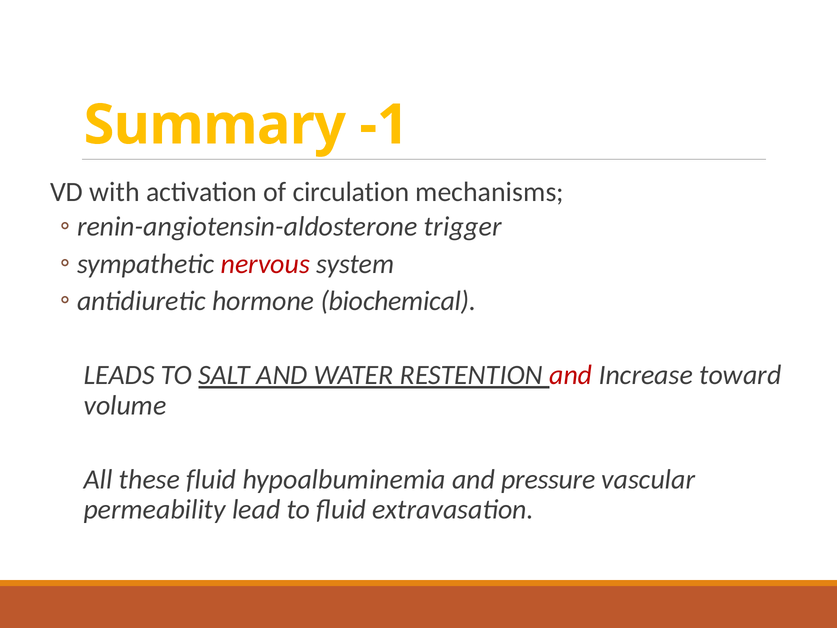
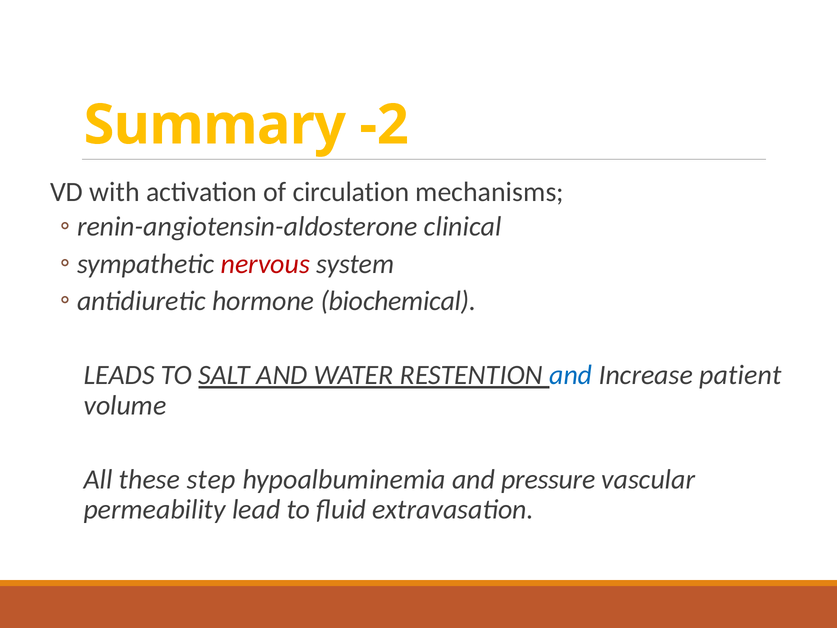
-1: -1 -> -2 (384, 125)
trigger: trigger -> clinical (463, 227)
and colour: red -> blue (571, 375)
toward: toward -> patient (740, 375)
these fluid: fluid -> step (211, 479)
